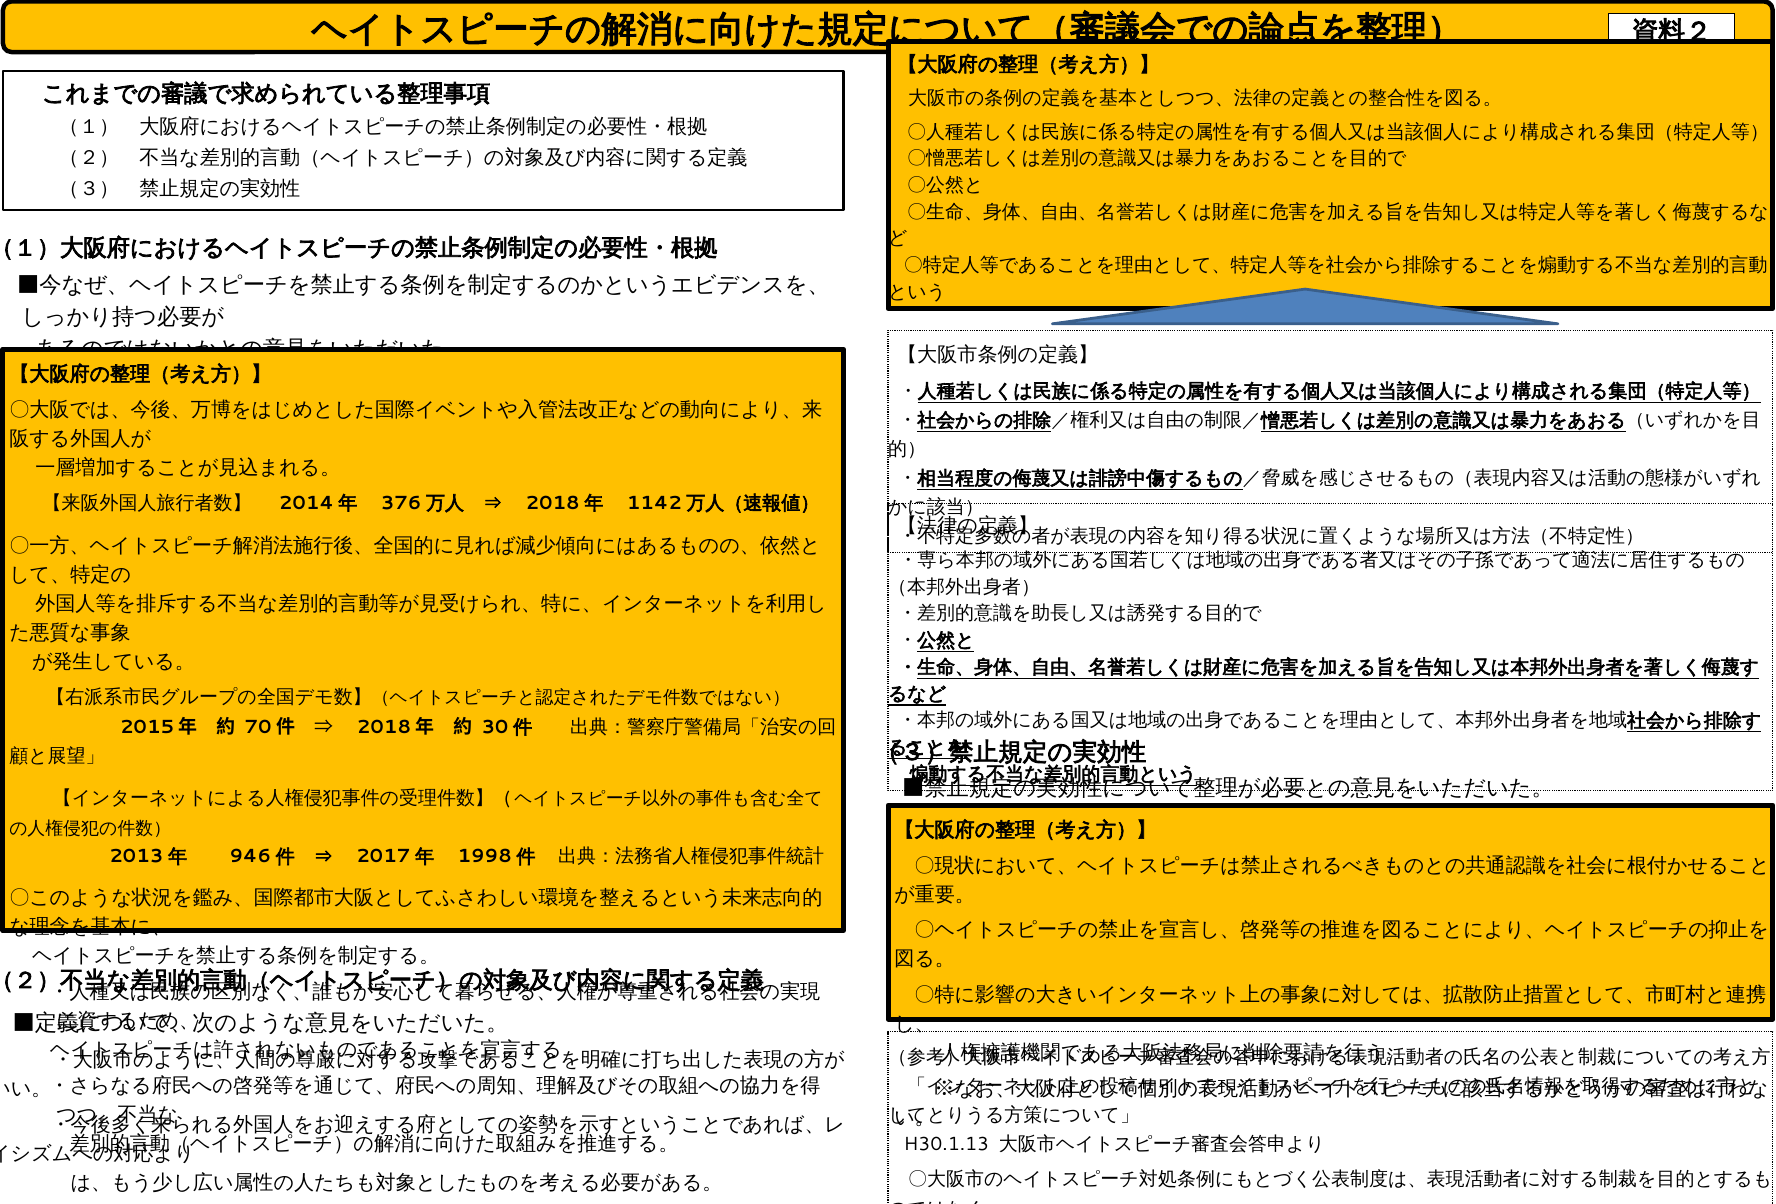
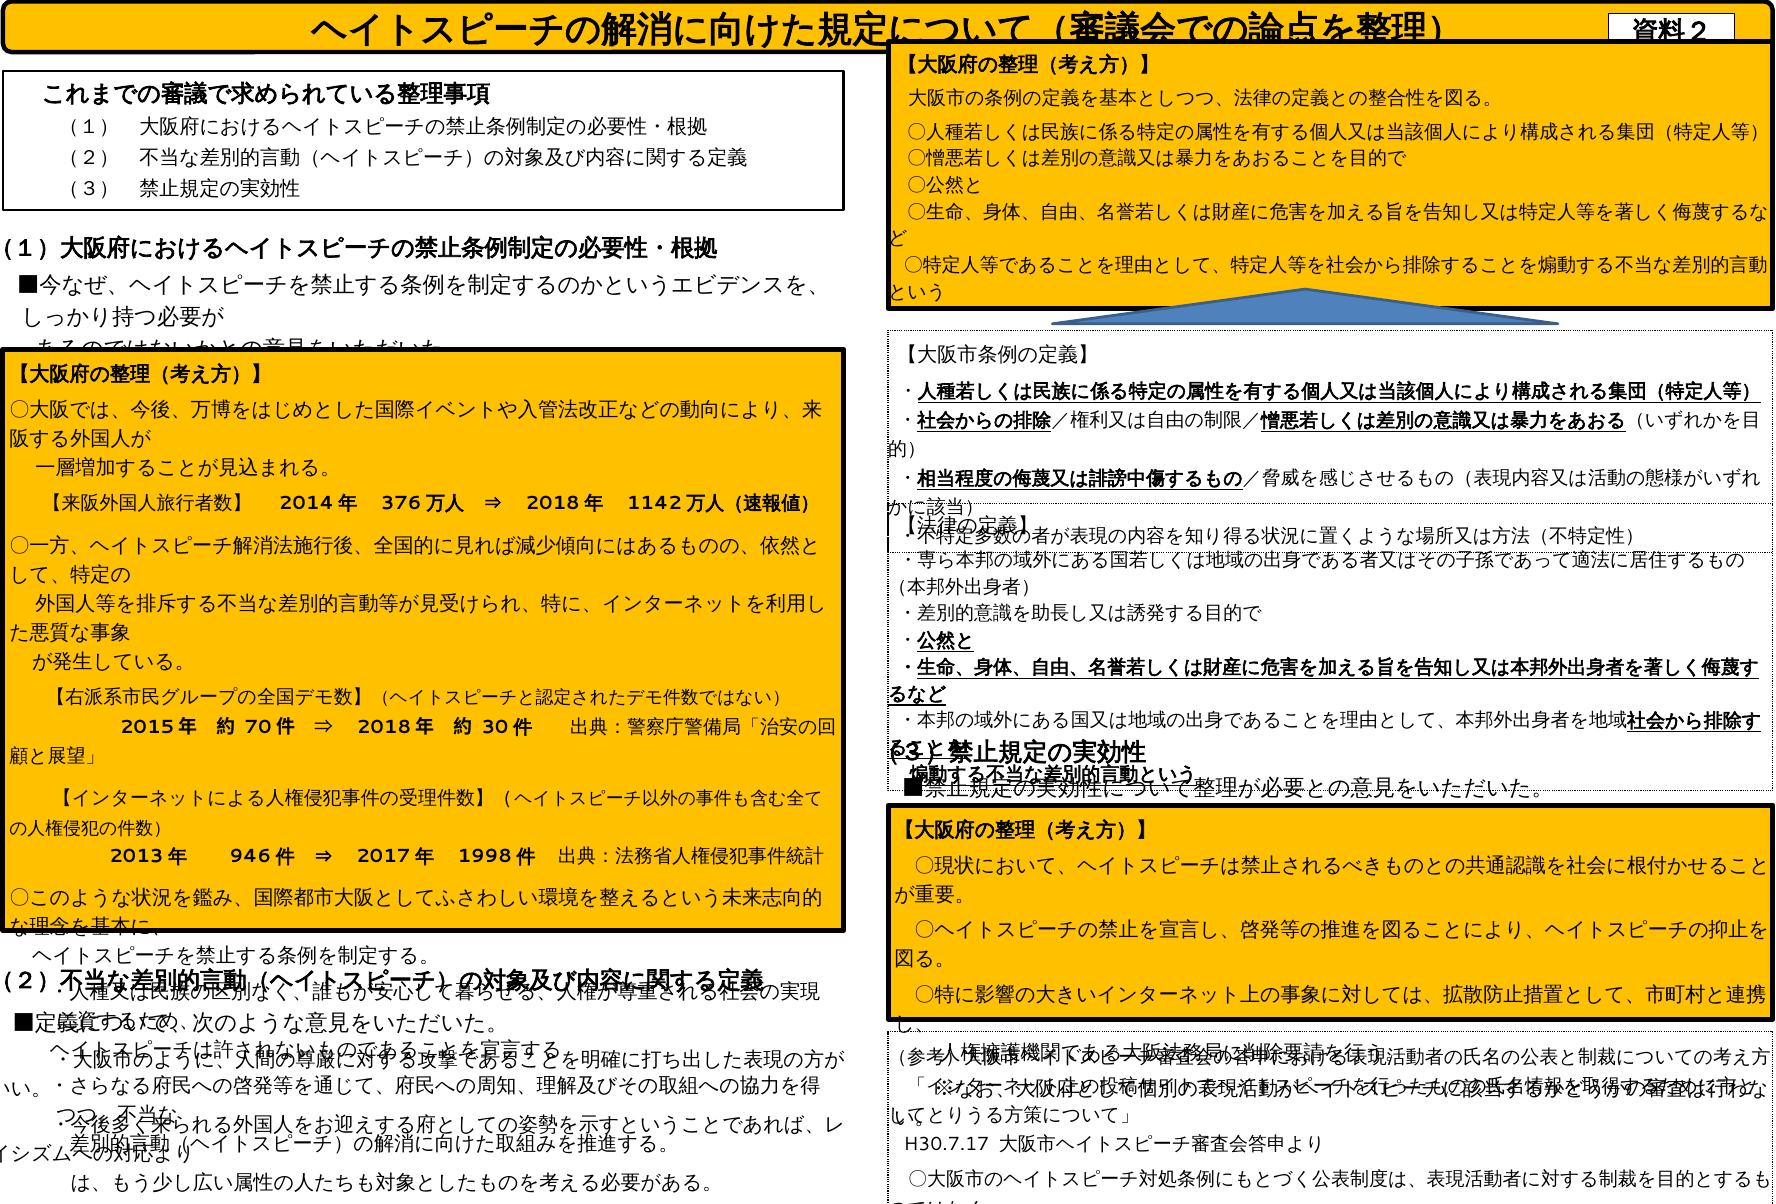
H30.1.13: H30.1.13 -> H30.7.17 (946, 1144)
